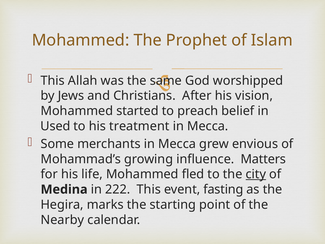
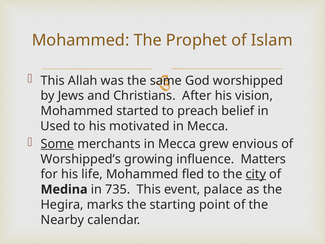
treatment: treatment -> motivated (139, 126)
Some underline: none -> present (57, 144)
Mohammad’s: Mohammad’s -> Worshipped’s (81, 159)
222: 222 -> 735 (118, 189)
fasting: fasting -> palace (223, 189)
